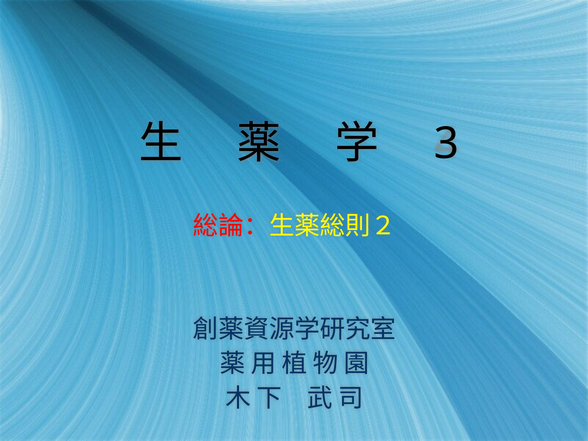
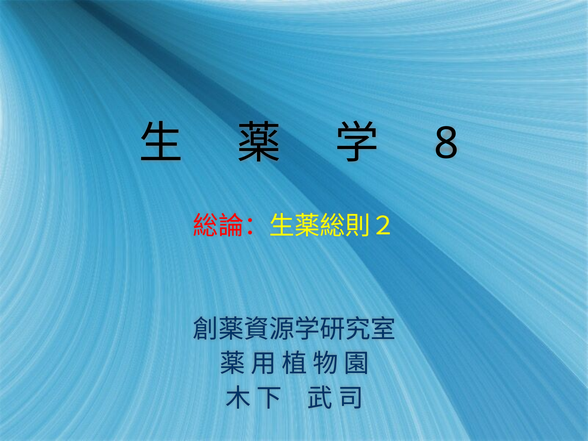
3: 3 -> 8 (446, 143)
